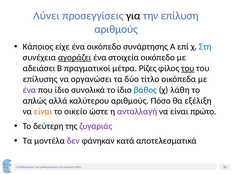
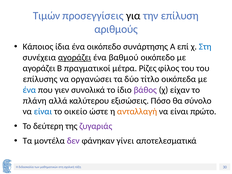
Λύνει: Λύνει -> Τιμών (47, 16)
είχε: είχε -> ίδια (63, 47)
στοιχεία: στοιχεία -> βαθμού (124, 57)
αδειάσει: αδειάσει -> αγοράζει (39, 68)
του underline: present -> none (188, 68)
ένα colour: purple -> blue (29, 90)
που ίδιο: ίδιο -> γιεν (62, 90)
βάθος colour: blue -> purple (145, 90)
λάθη: λάθη -> είχαν (180, 90)
απλώς: απλώς -> πλάνη (35, 101)
καλύτερου αριθμούς: αριθμούς -> εξισώσεις (130, 101)
εξέλιξη: εξέλιξη -> σύνολο (198, 101)
είναι colour: orange -> blue (43, 112)
ανταλλαγή colour: purple -> orange (137, 112)
κατά: κατά -> γίνει (125, 141)
